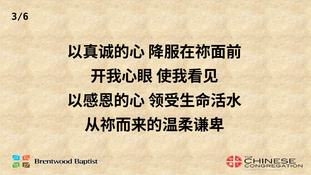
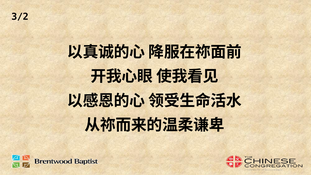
3/6: 3/6 -> 3/2 (20, 17)
